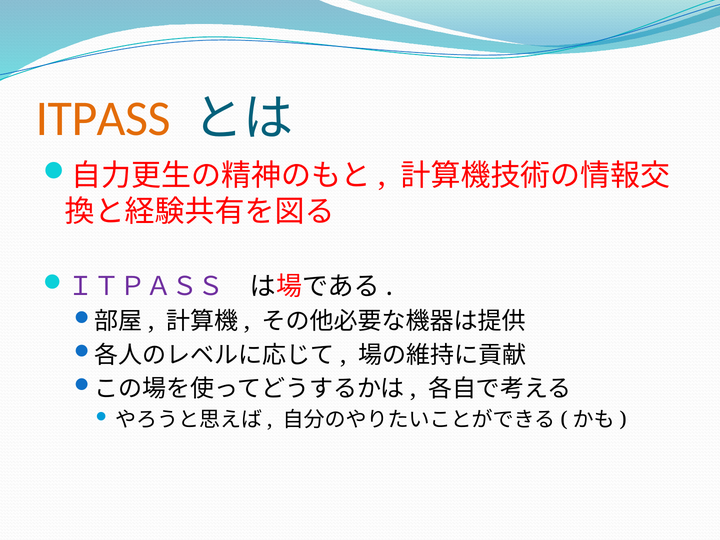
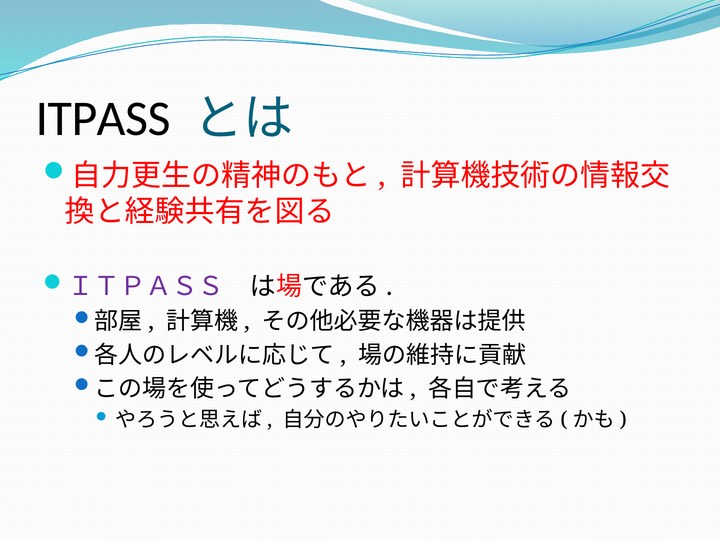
ITPASS colour: orange -> black (103, 119)
